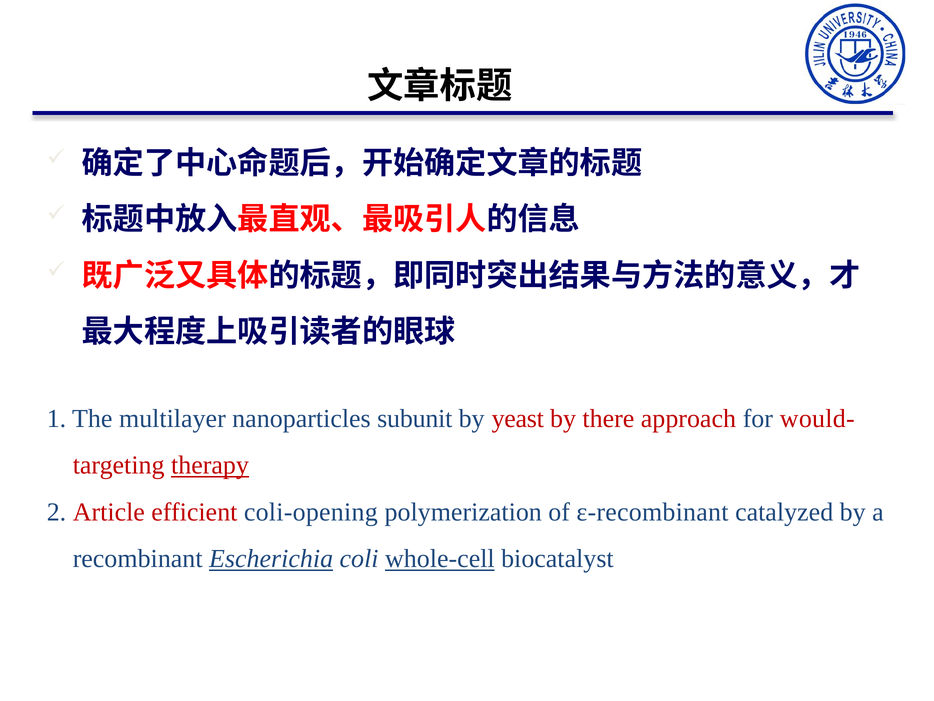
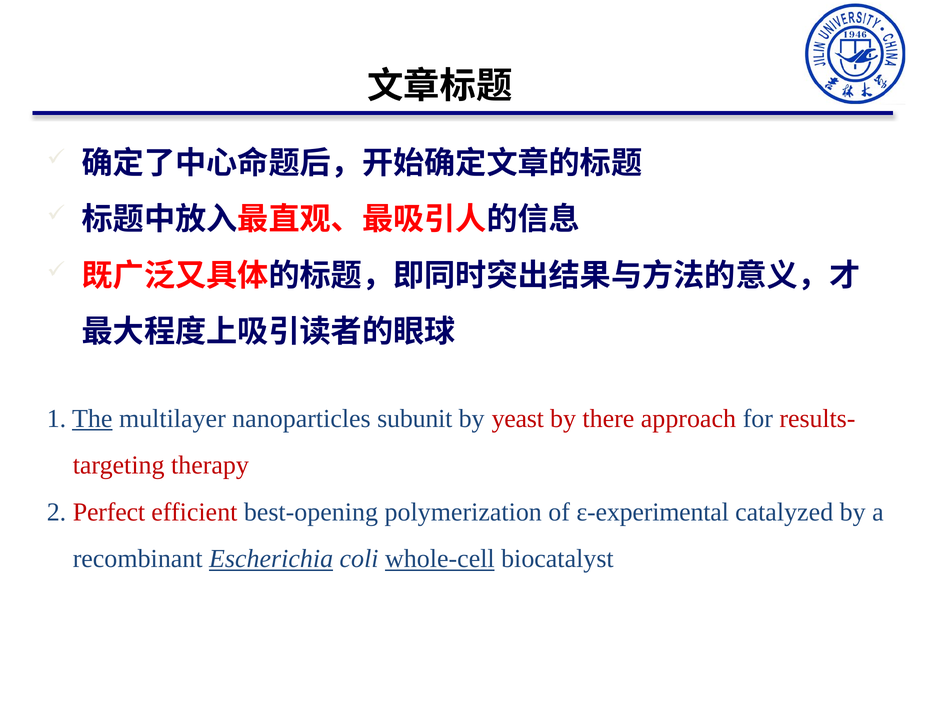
The underline: none -> present (92, 418)
would-: would- -> results- (817, 418)
therapy underline: present -> none (210, 465)
Article: Article -> Perfect (109, 512)
coli-opening: coli-opening -> best-opening (311, 512)
ε-recombinant: ε-recombinant -> ε-experimental (653, 512)
